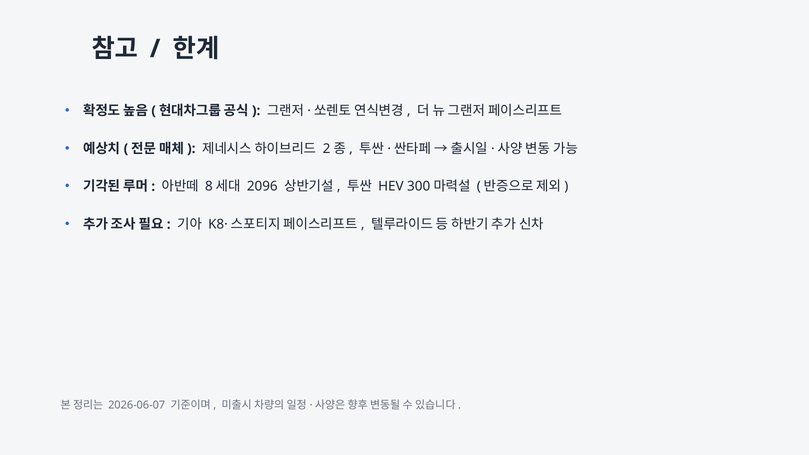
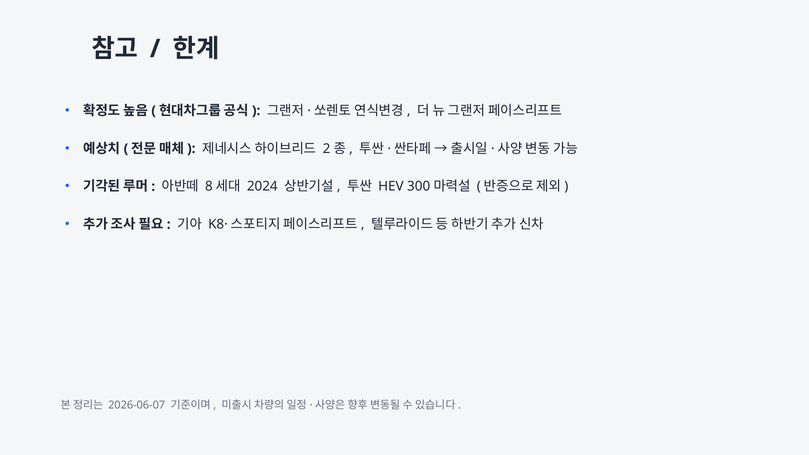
2096: 2096 -> 2024 (262, 186)
